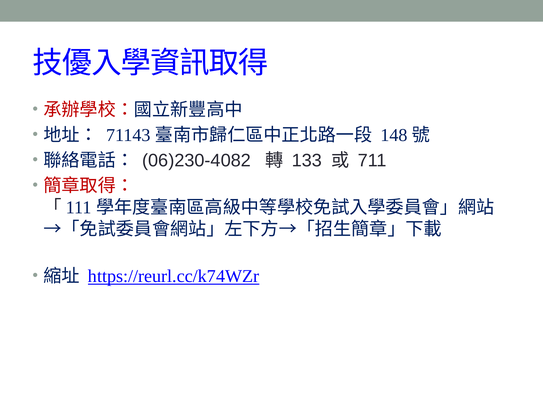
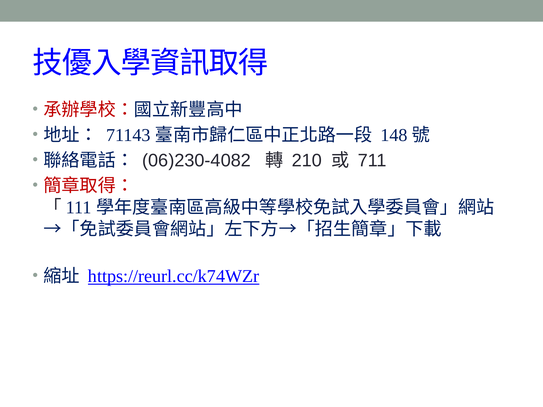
133: 133 -> 210 (307, 161)
